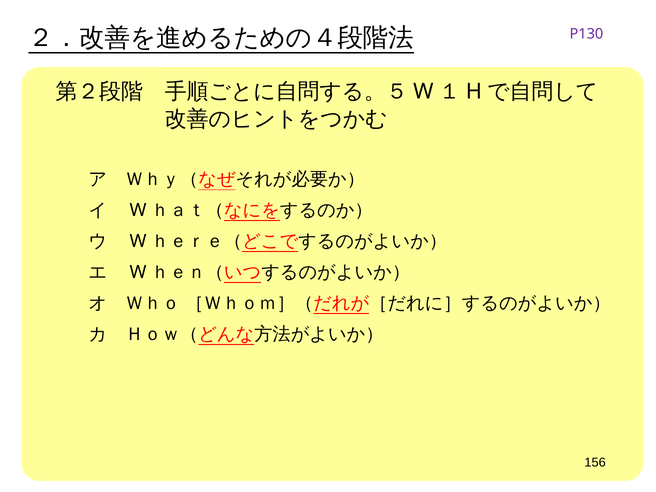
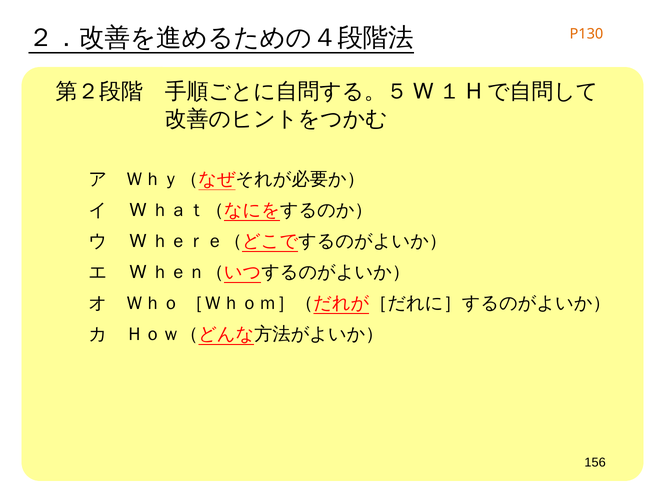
P130 colour: purple -> orange (586, 34)
